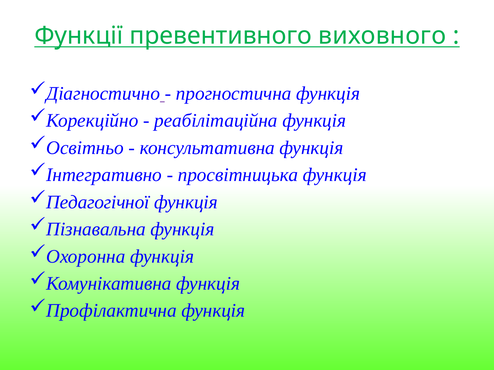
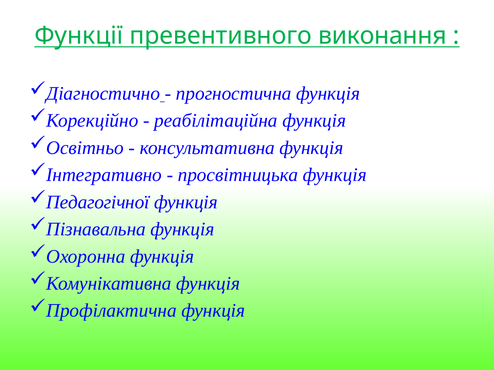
виховного: виховного -> виконання (382, 36)
